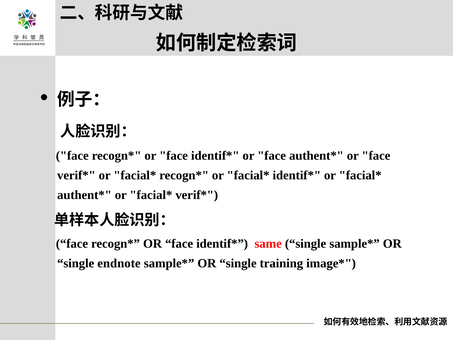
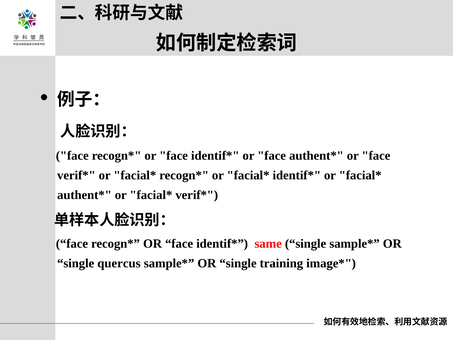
endnote: endnote -> quercus (119, 263)
